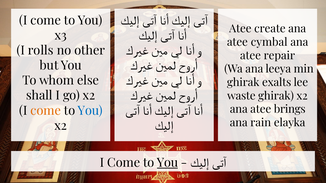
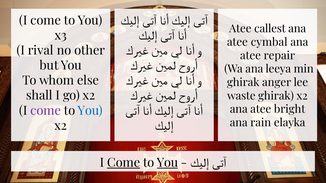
create: create -> callest (270, 29)
rolls: rolls -> rival (41, 51)
exalts: exalts -> anger (277, 83)
brings: brings -> bright (290, 109)
come colour: orange -> purple (46, 111)
Come underline: none -> present (124, 163)
